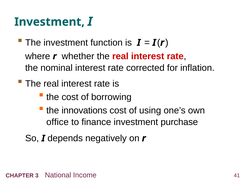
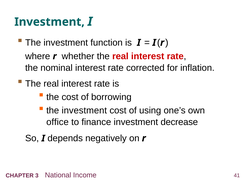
innovations: innovations -> investment (84, 110)
purchase: purchase -> decrease (179, 122)
